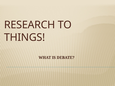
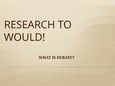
THINGS: THINGS -> WOULD (25, 38)
